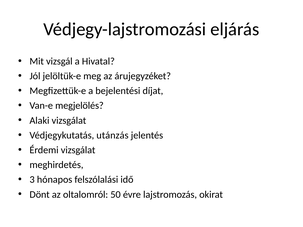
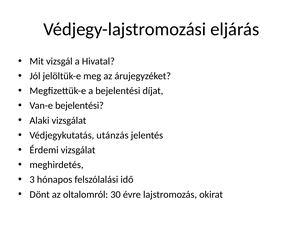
Van-e megjelölés: megjelölés -> bejelentési (79, 106)
50: 50 -> 30 (116, 195)
